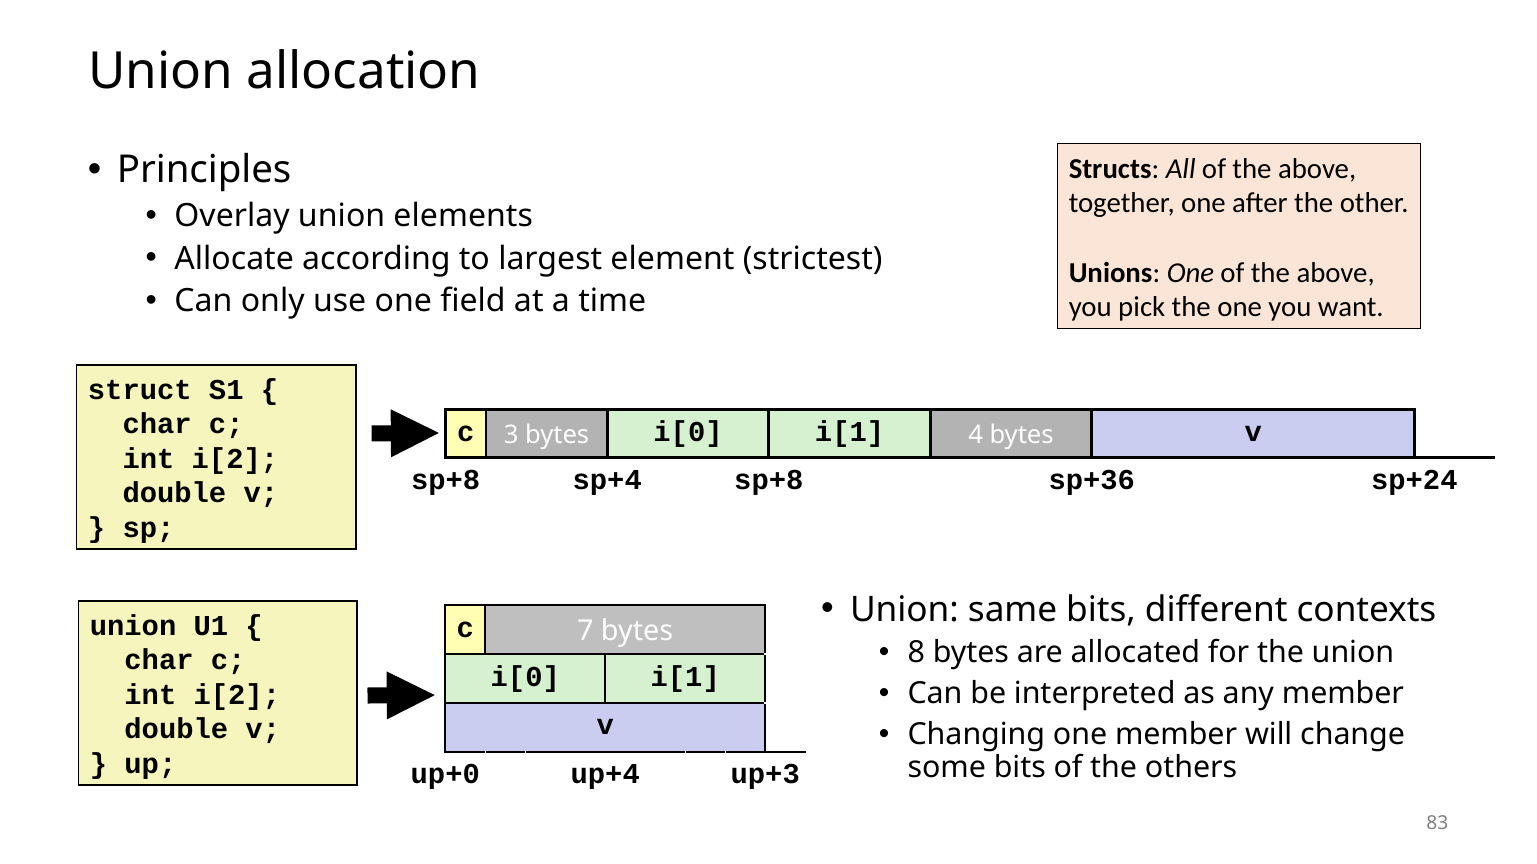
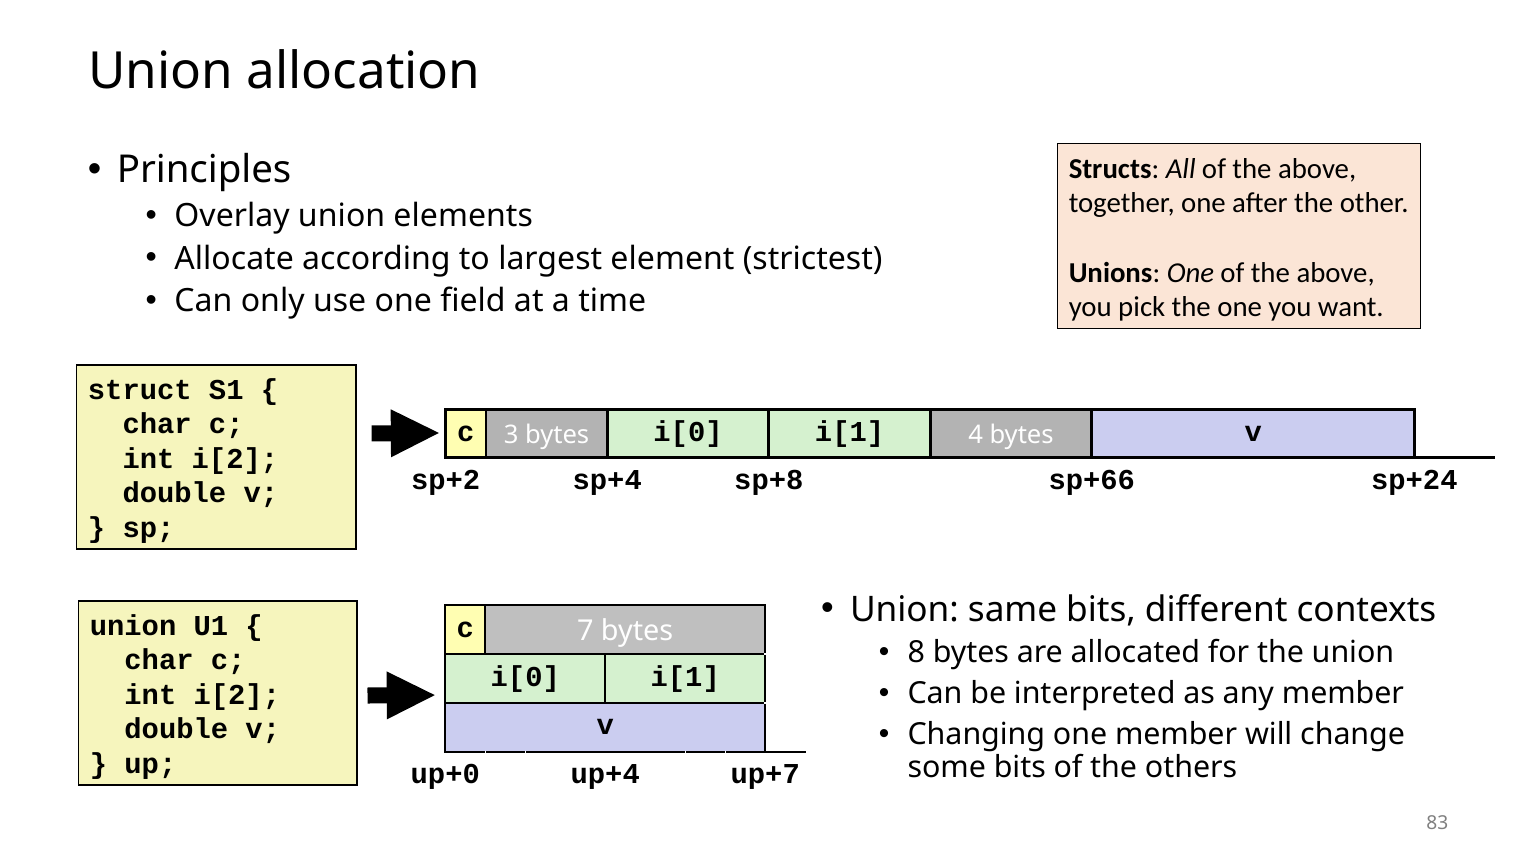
sp+8: sp+8 -> sp+2 (446, 480)
sp+36: sp+36 -> sp+66 (1092, 480)
up+3: up+3 -> up+7 (765, 775)
